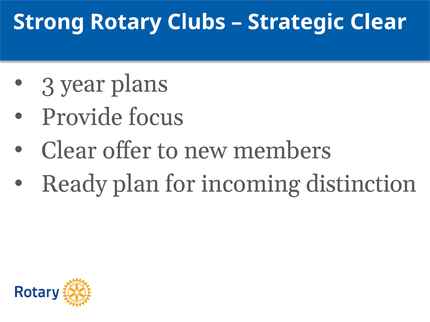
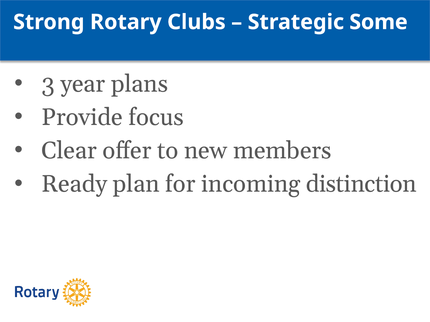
Strategic Clear: Clear -> Some (378, 22)
